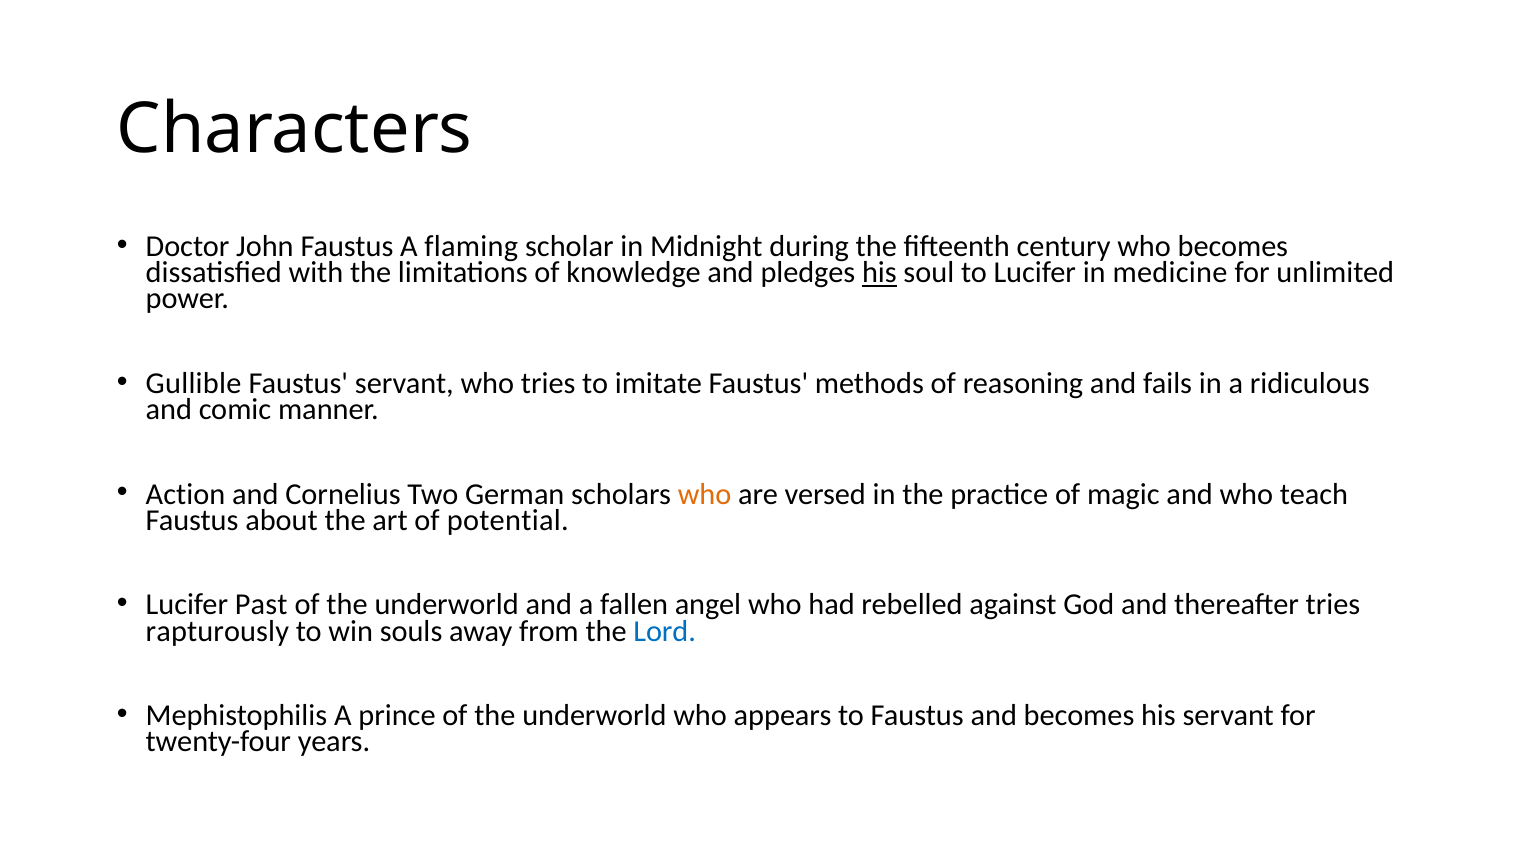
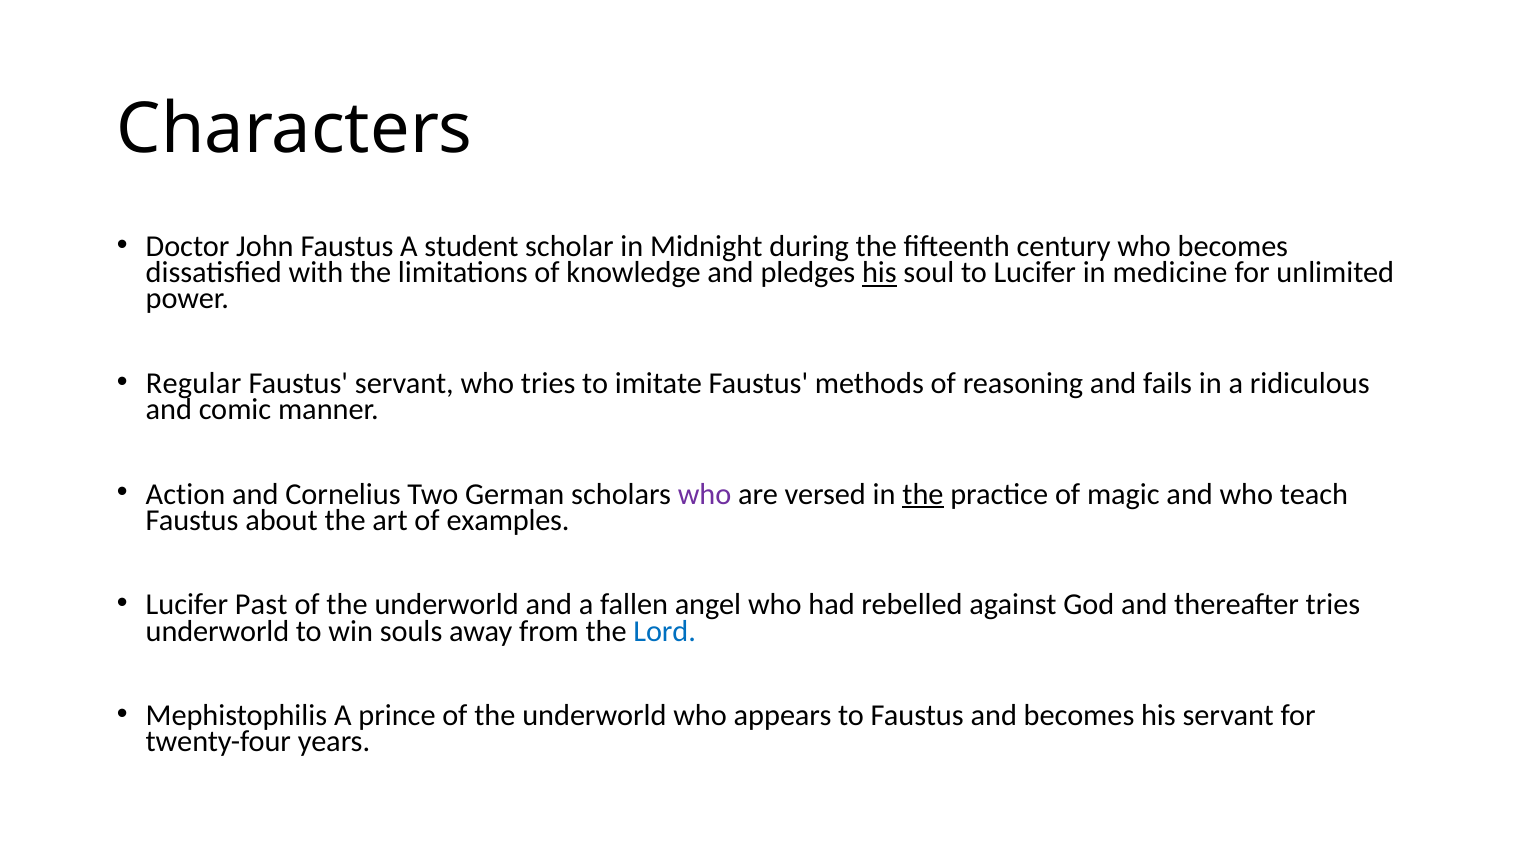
flaming: flaming -> student (471, 246)
Gullible: Gullible -> Regular (194, 383)
who colour: orange -> purple (705, 494)
the underline: none -> present (923, 494)
potential: potential -> examples (508, 520)
rapturously: rapturously -> underworld (217, 631)
